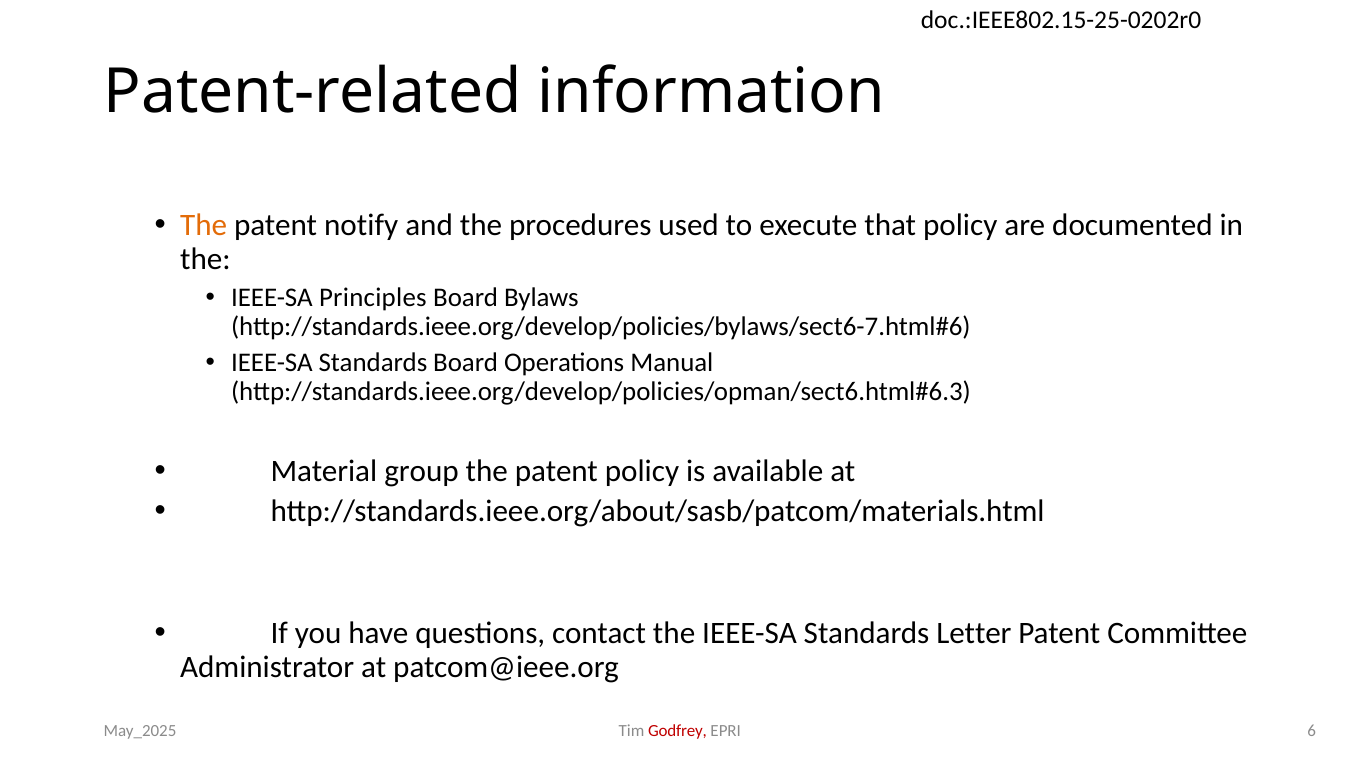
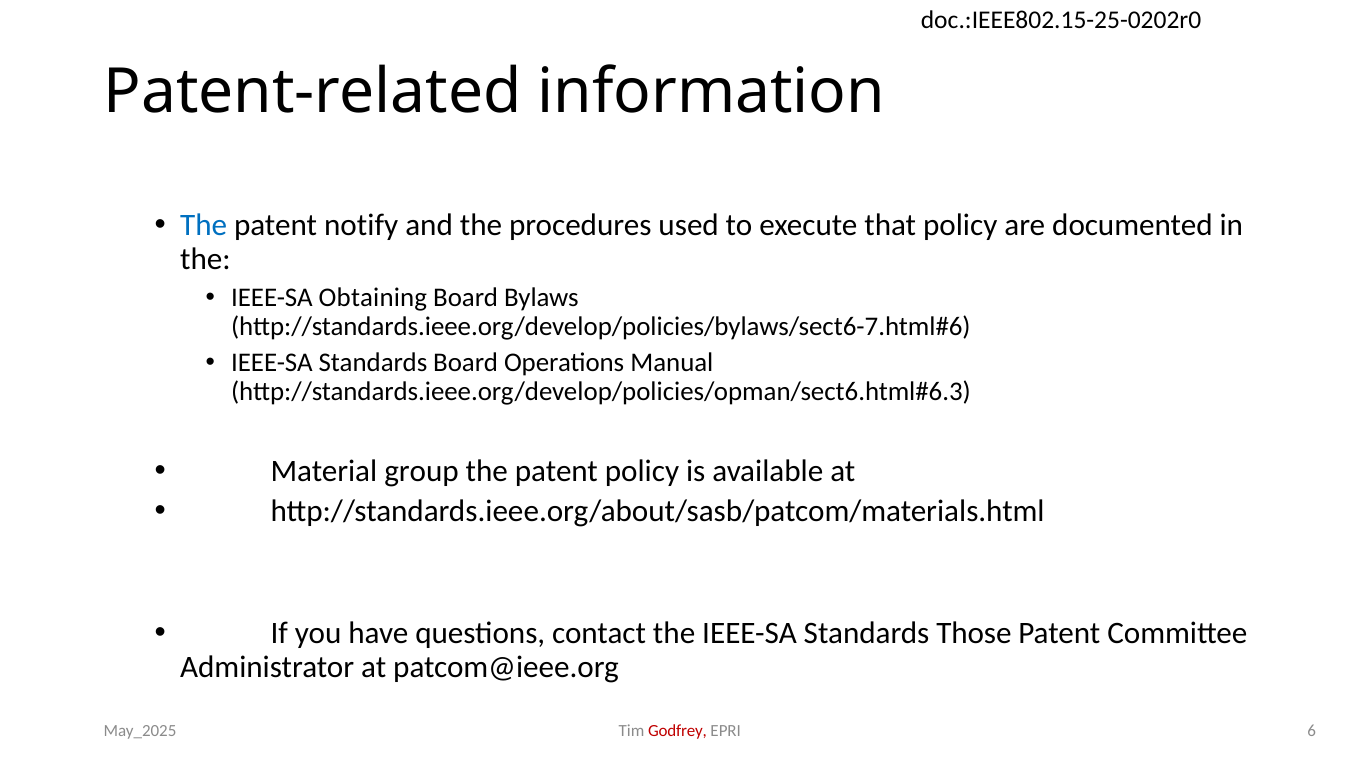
The colour: orange -> blue (204, 225)
Principles: Principles -> Obtaining (373, 297)
Letter: Letter -> Those (974, 634)
